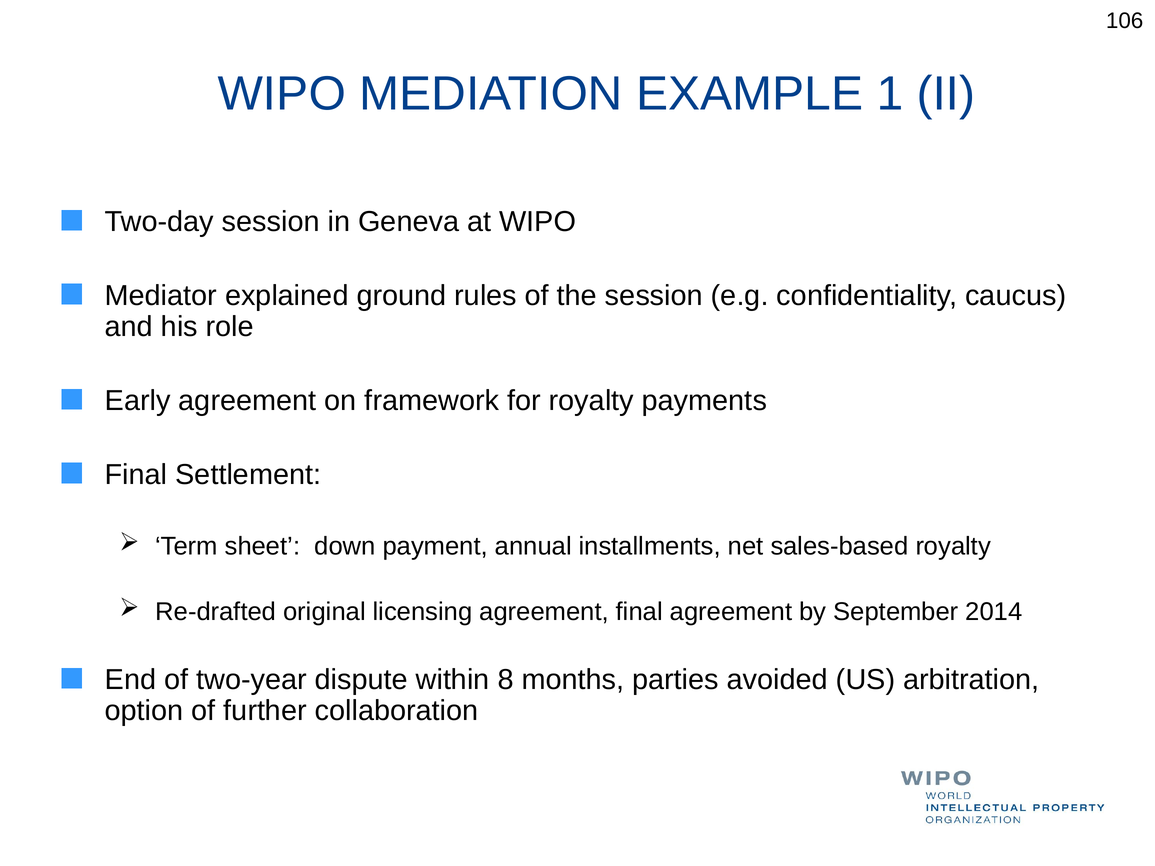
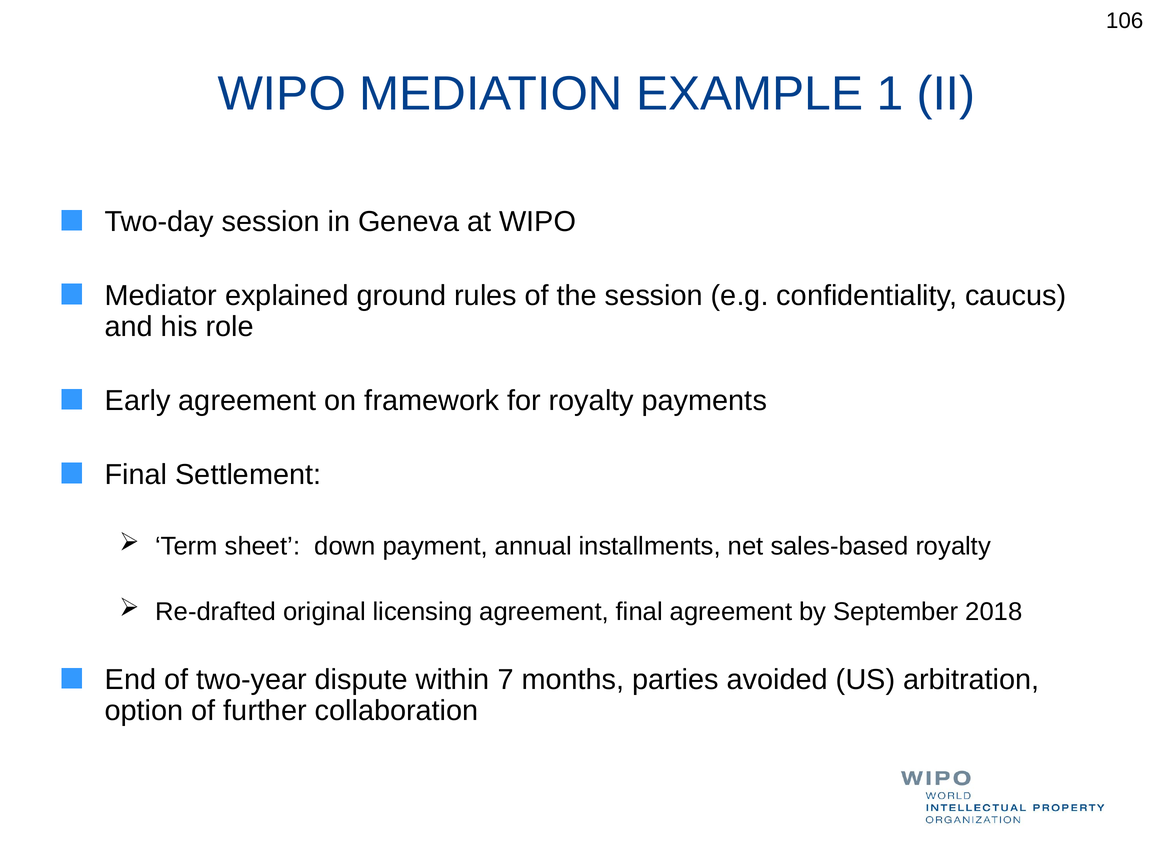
2014: 2014 -> 2018 (994, 612)
8: 8 -> 7 (506, 680)
